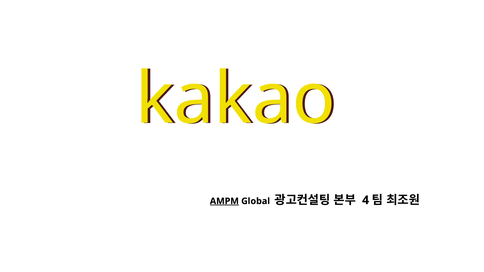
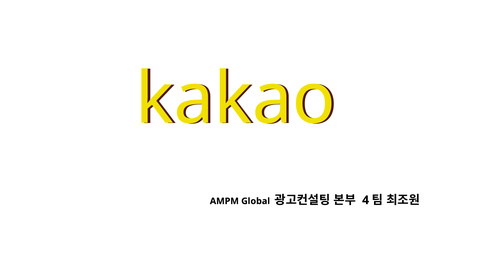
AMPM underline: present -> none (224, 201)
